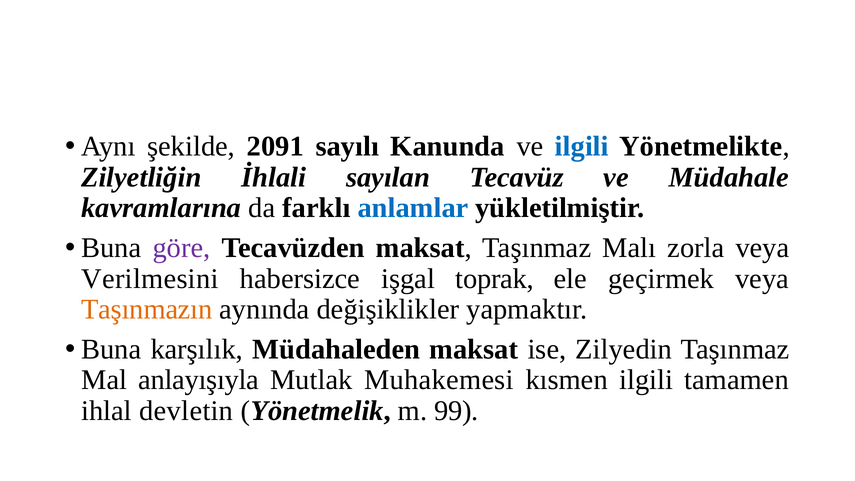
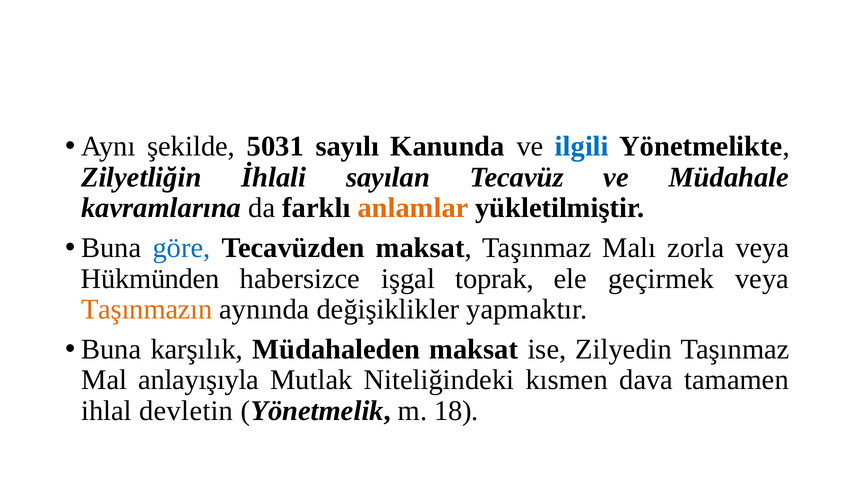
2091: 2091 -> 5031 (275, 146)
anlamlar colour: blue -> orange (413, 208)
göre colour: purple -> blue (181, 248)
Verilmesini: Verilmesini -> Hükmünden (150, 279)
Muhakemesi: Muhakemesi -> Niteliğindeki (439, 380)
kısmen ilgili: ilgili -> dava (646, 380)
99: 99 -> 18 (456, 411)
